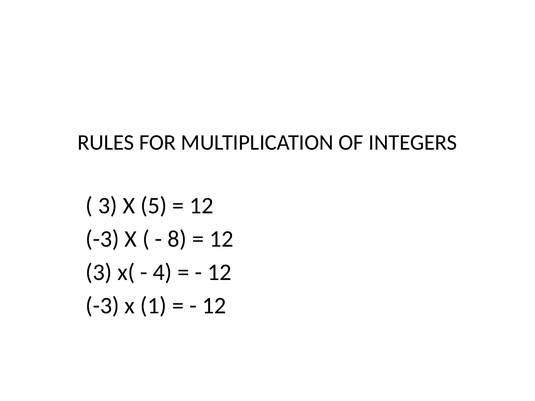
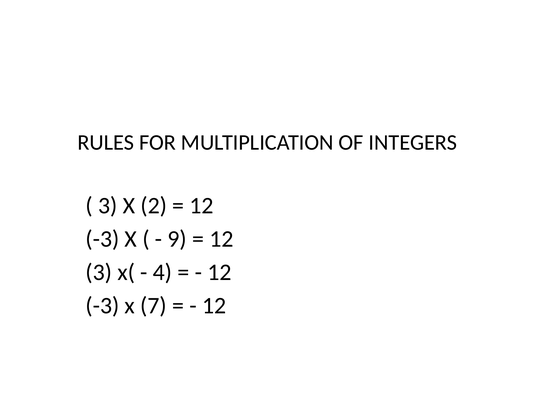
5: 5 -> 2 (154, 206)
8: 8 -> 9 (177, 239)
1: 1 -> 7 (154, 306)
